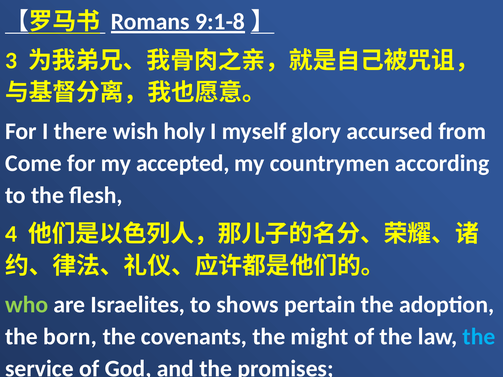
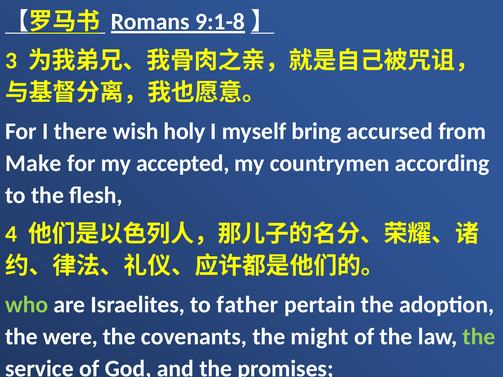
glory: glory -> bring (317, 132)
Come: Come -> Make (33, 163)
shows: shows -> father (247, 305)
born: born -> were (70, 337)
the colour: light blue -> light green (479, 337)
